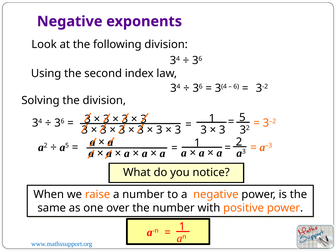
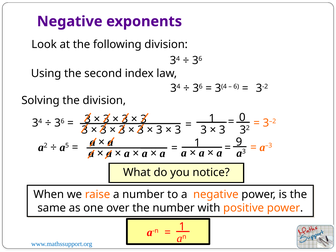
1 5: 5 -> 0 (242, 118)
1 2: 2 -> 9 (239, 142)
